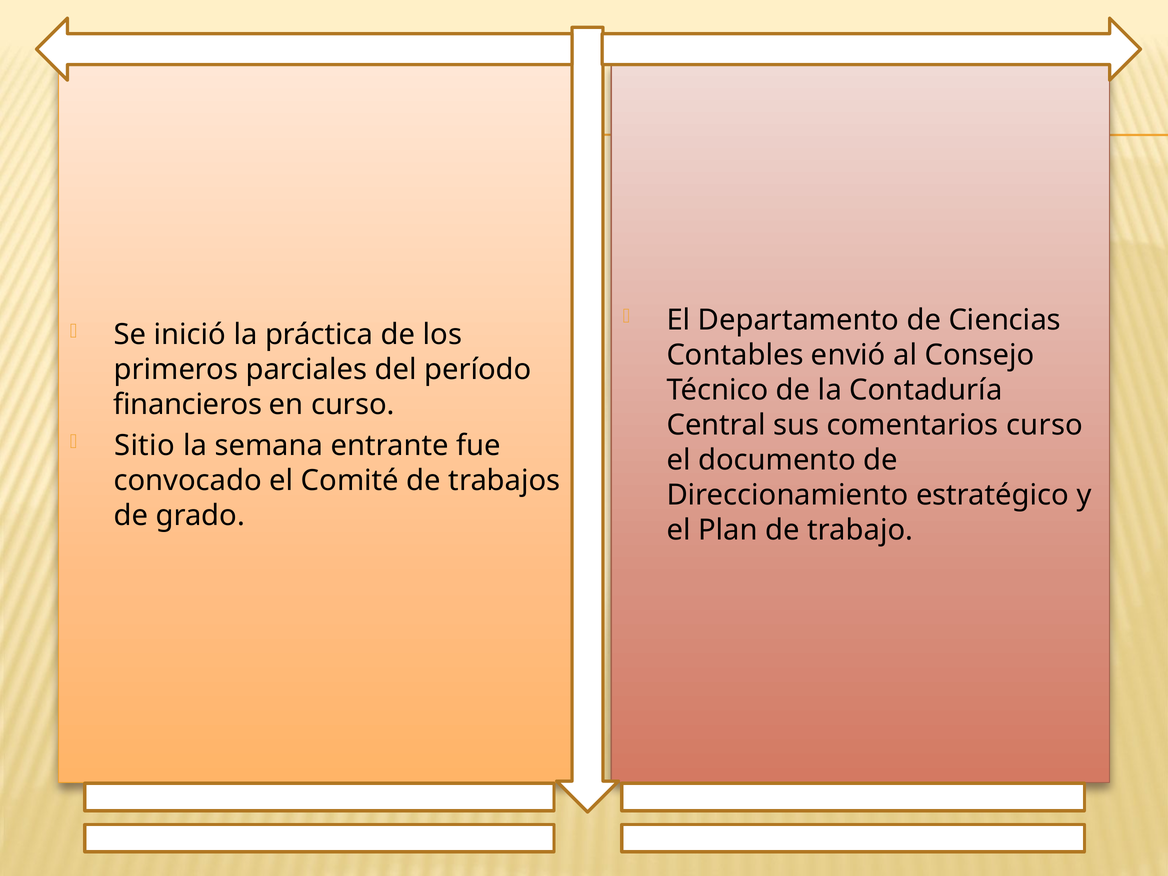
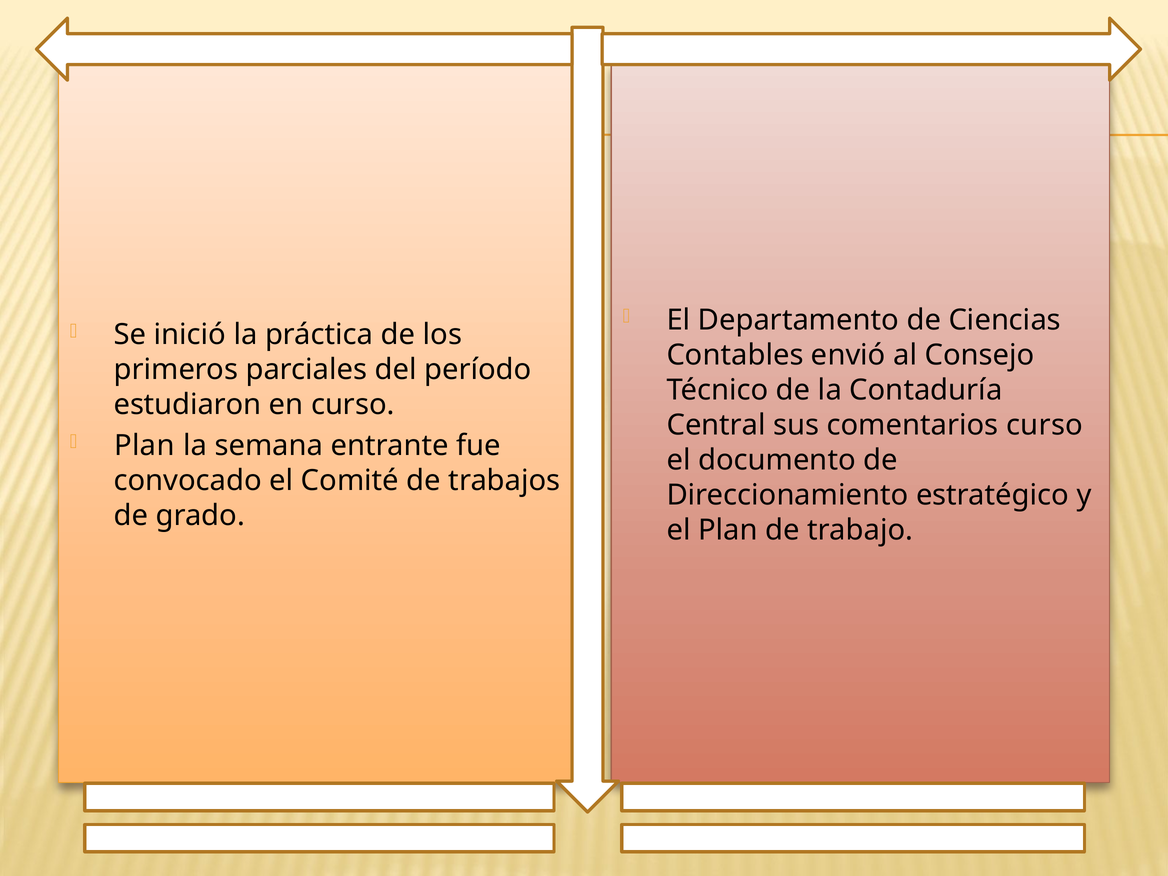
financieros: financieros -> estudiaron (188, 405)
Sitio: Sitio -> Plan (144, 446)
